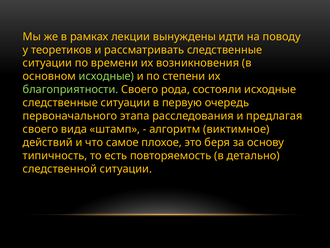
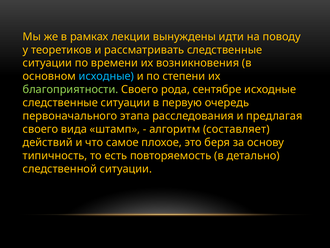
исходные colour: light green -> light blue (106, 76)
состояли: состояли -> сентябре (217, 89)
виктимное: виктимное -> составляет (236, 129)
